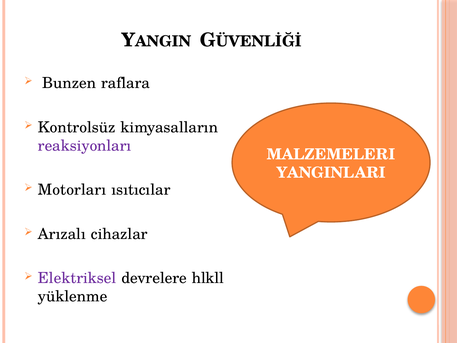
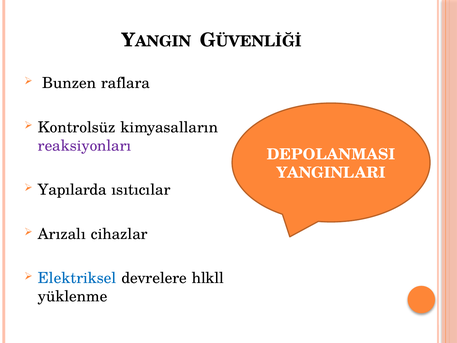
MALZEMELERI: MALZEMELERI -> DEPOLANMASI (331, 154)
Motorları: Motorları -> Yapılarda (72, 190)
Elektriksel colour: purple -> blue (77, 278)
